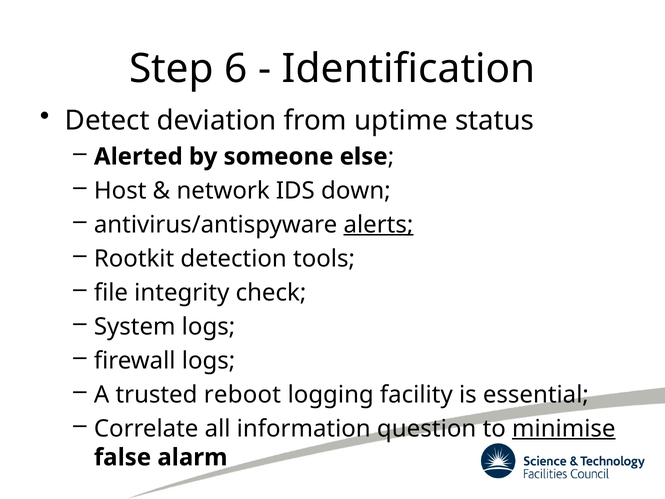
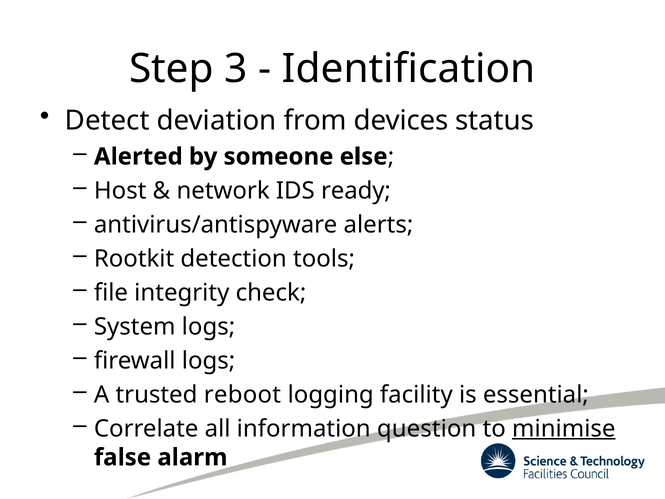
6: 6 -> 3 (236, 69)
uptime: uptime -> devices (401, 121)
down: down -> ready (356, 191)
alerts underline: present -> none (378, 225)
